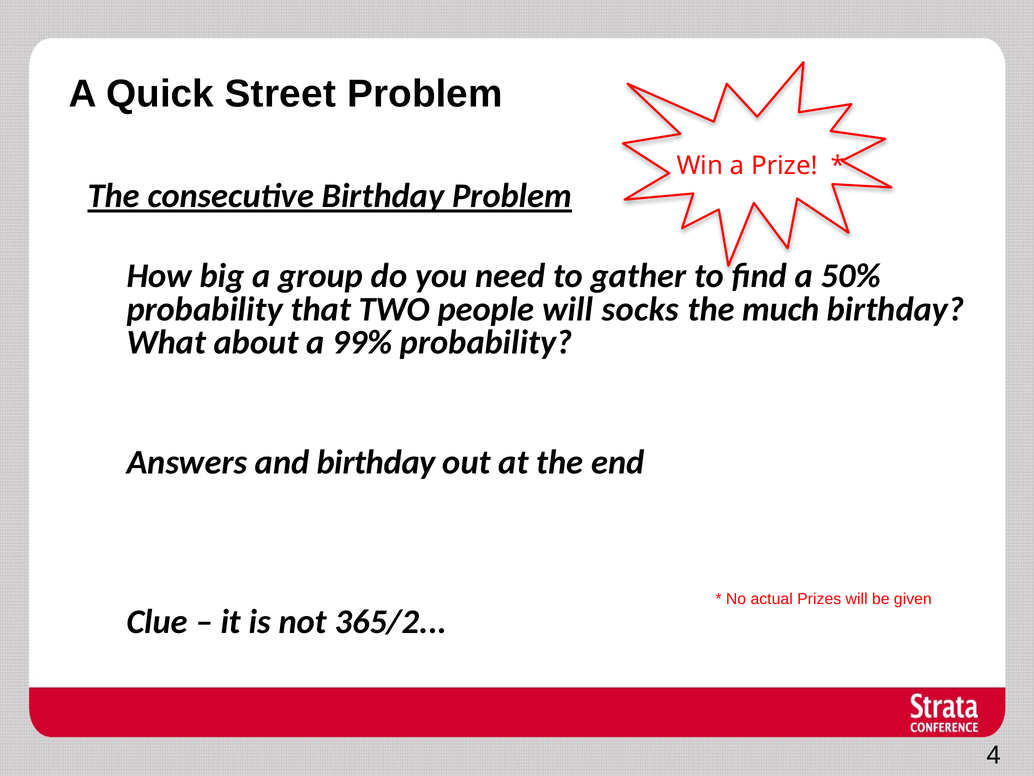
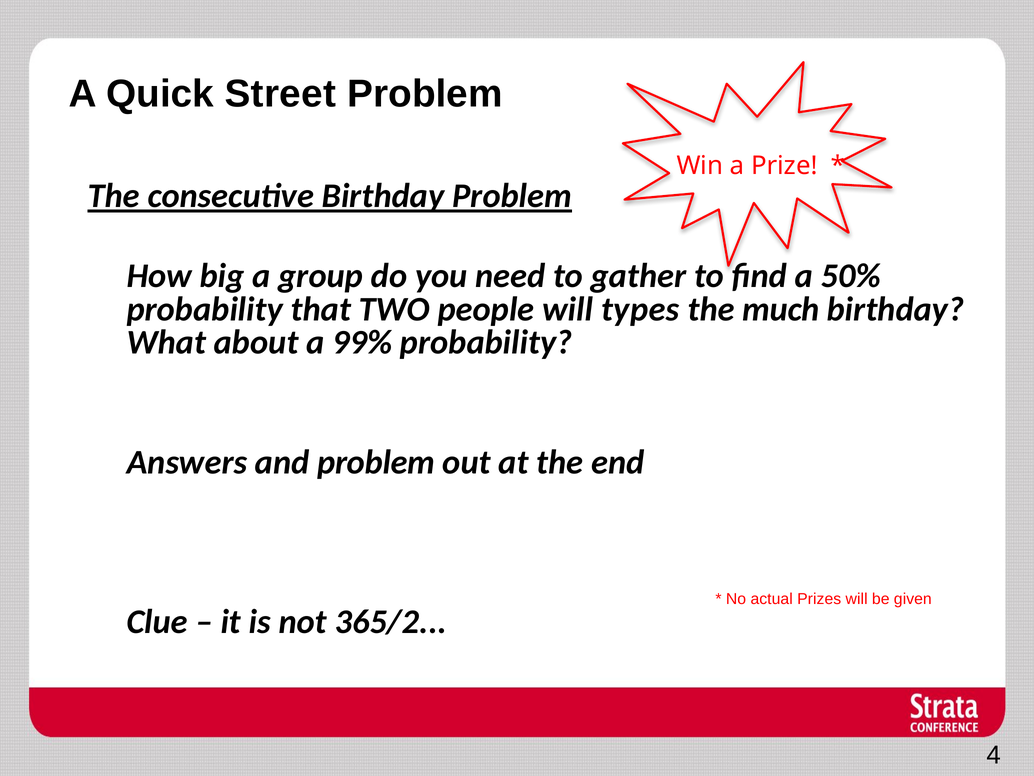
socks: socks -> types (640, 309)
and birthday: birthday -> problem (376, 462)
